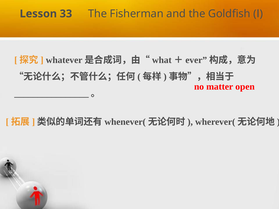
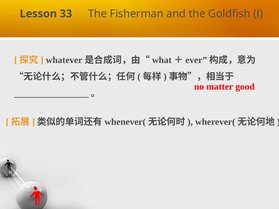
open: open -> good (245, 87)
